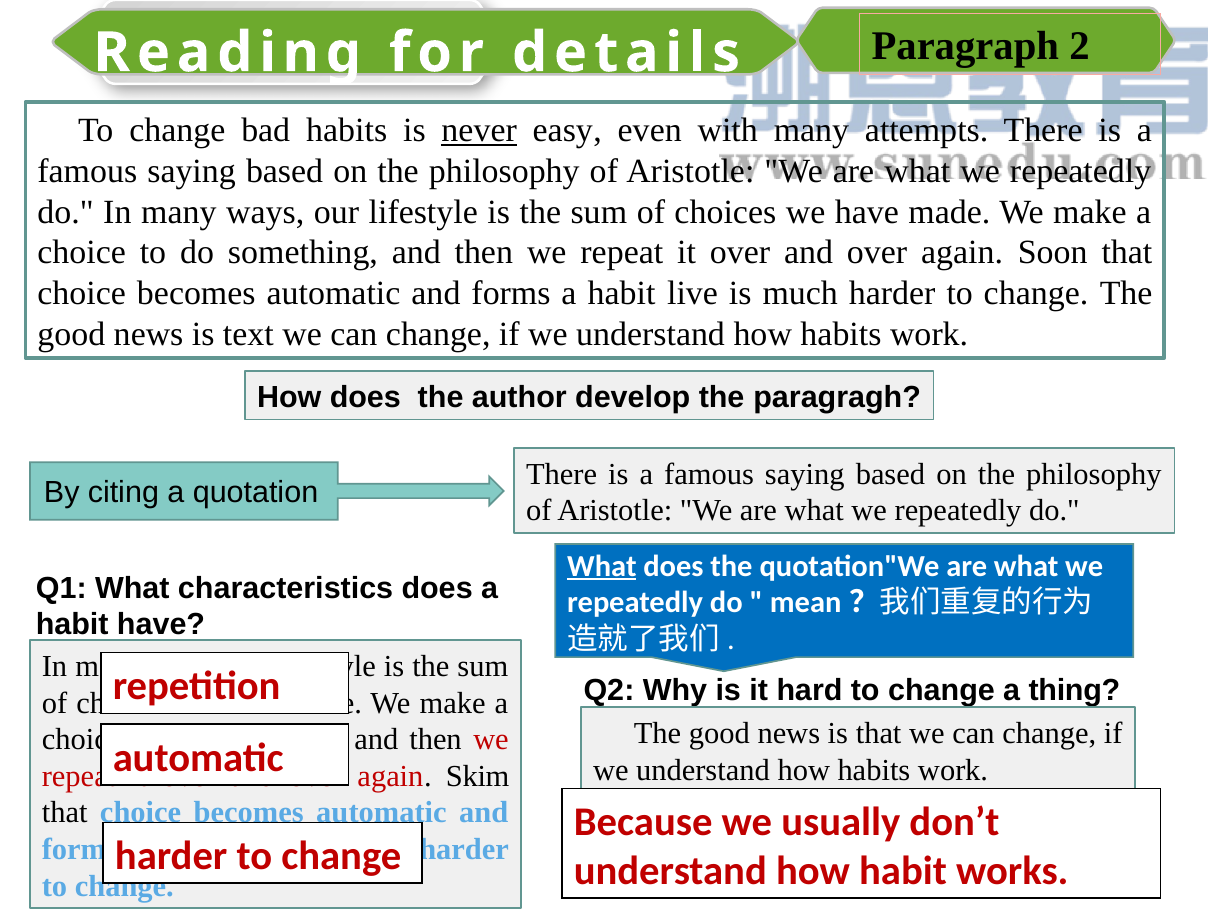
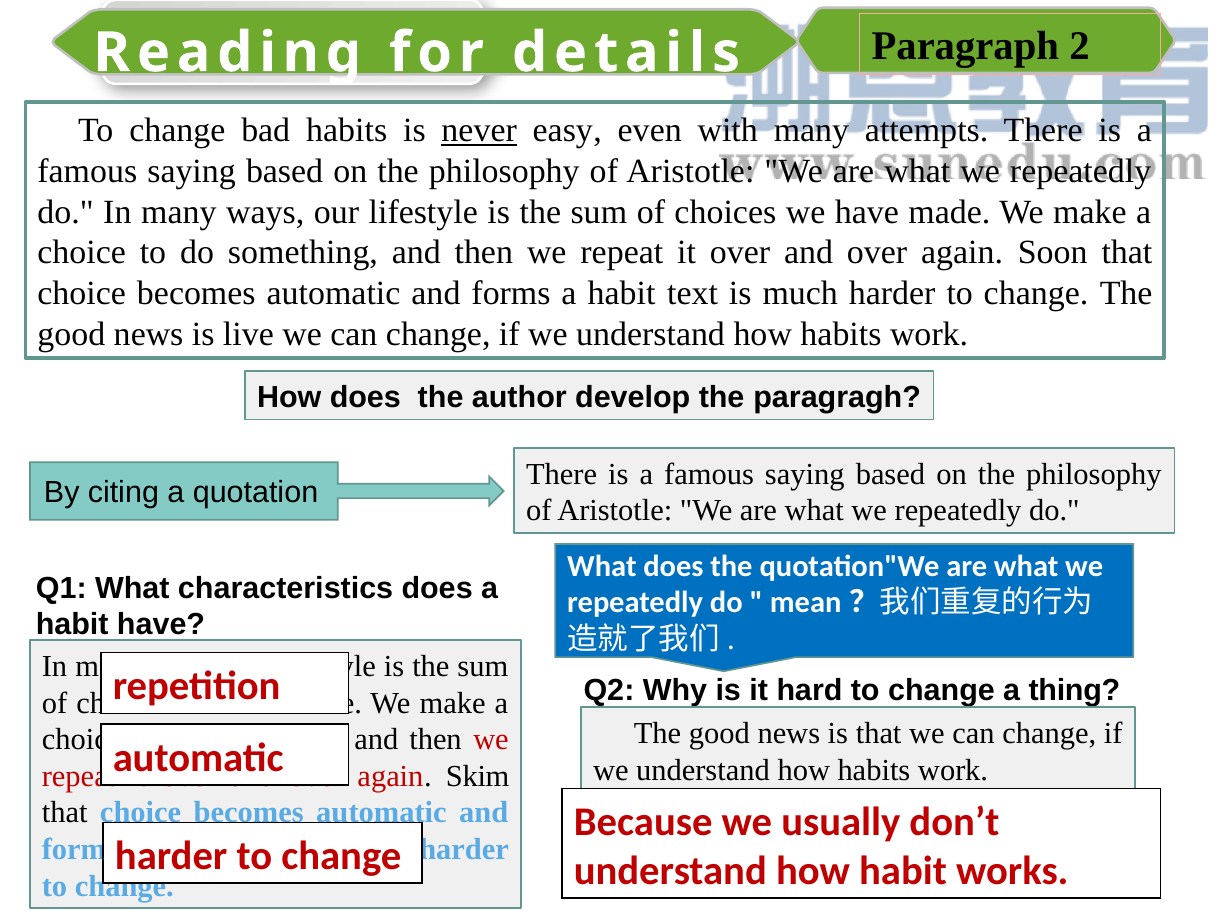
live: live -> text (693, 293)
text: text -> live (248, 334)
What underline: present -> none (602, 566)
